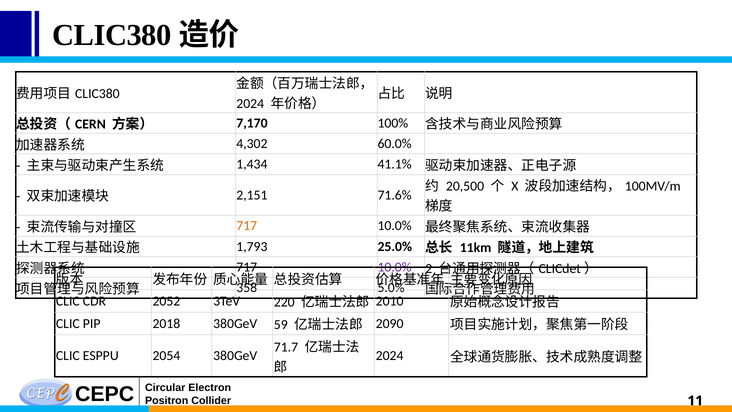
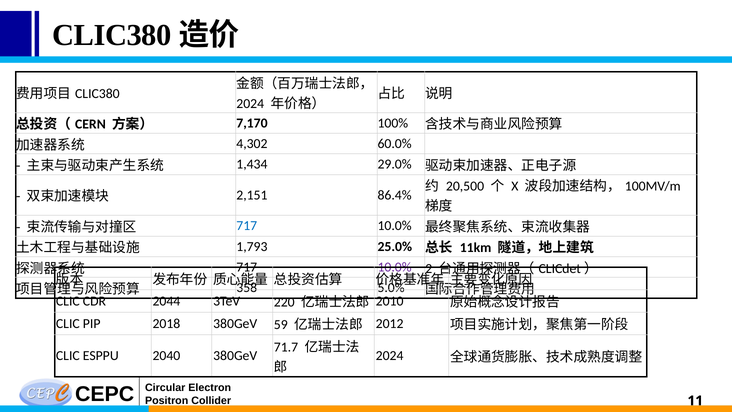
41.1%: 41.1% -> 29.0% (395, 164)
71.6%: 71.6% -> 86.4% (395, 195)
717 colour: orange -> blue (247, 226)
2052: 2052 -> 2044 (166, 301)
2090: 2090 -> 2012 (390, 323)
2054: 2054 -> 2040 (166, 356)
